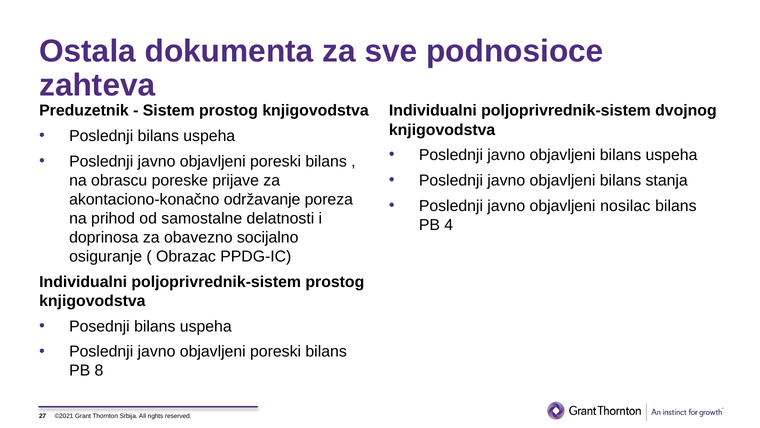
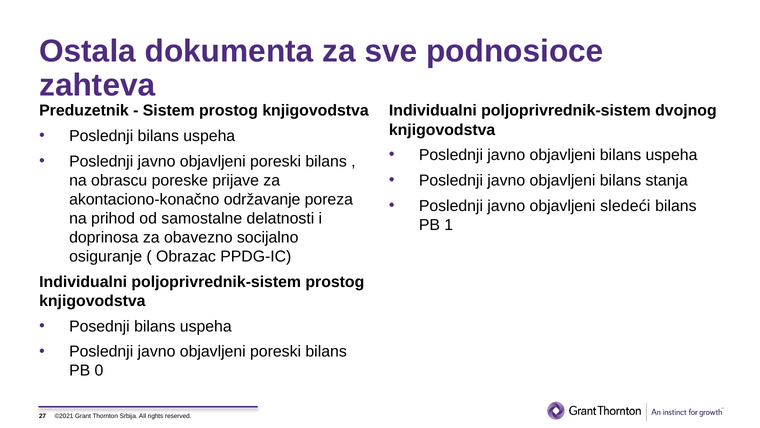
nosilac: nosilac -> sledeći (625, 206)
4: 4 -> 1 (449, 225)
8: 8 -> 0 (99, 370)
